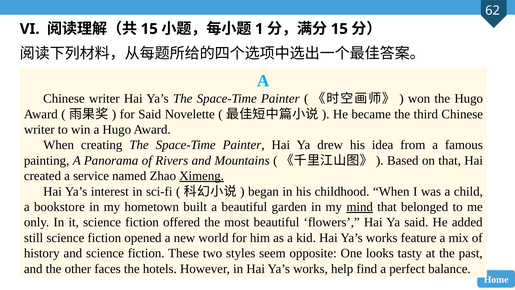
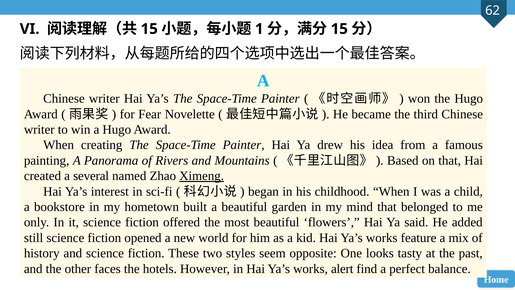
for Said: Said -> Fear (150, 114)
service: service -> several (91, 176)
mind underline: present -> none (360, 207)
help: help -> alert (342, 268)
